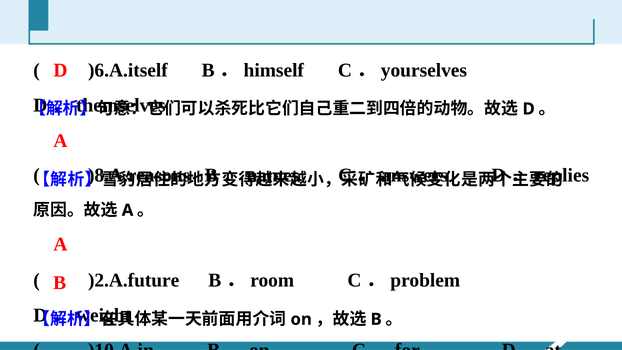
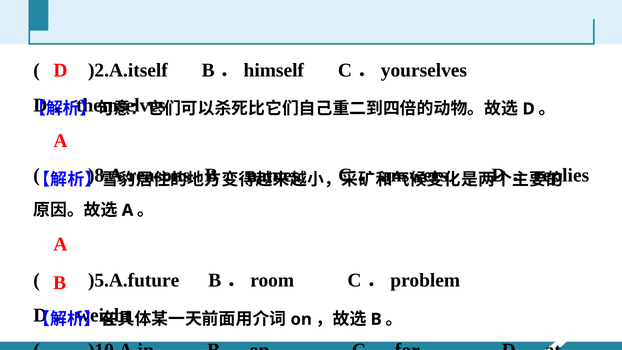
)6.A.itself: )6.A.itself -> )2.A.itself (128, 71)
)2.A.future: )2.A.future -> )5.A.future (134, 280)
